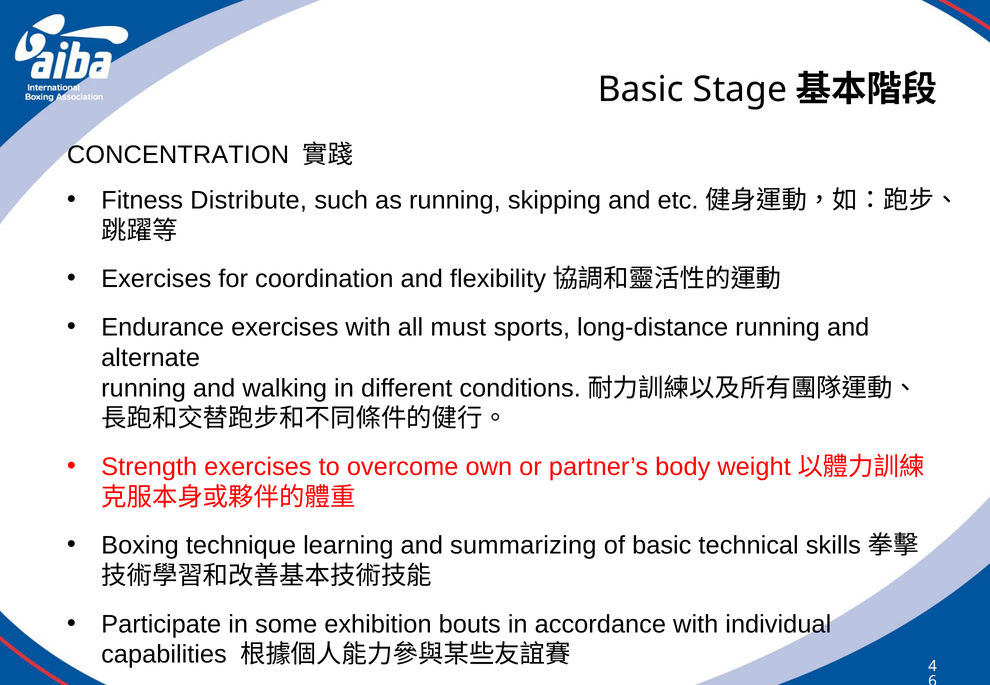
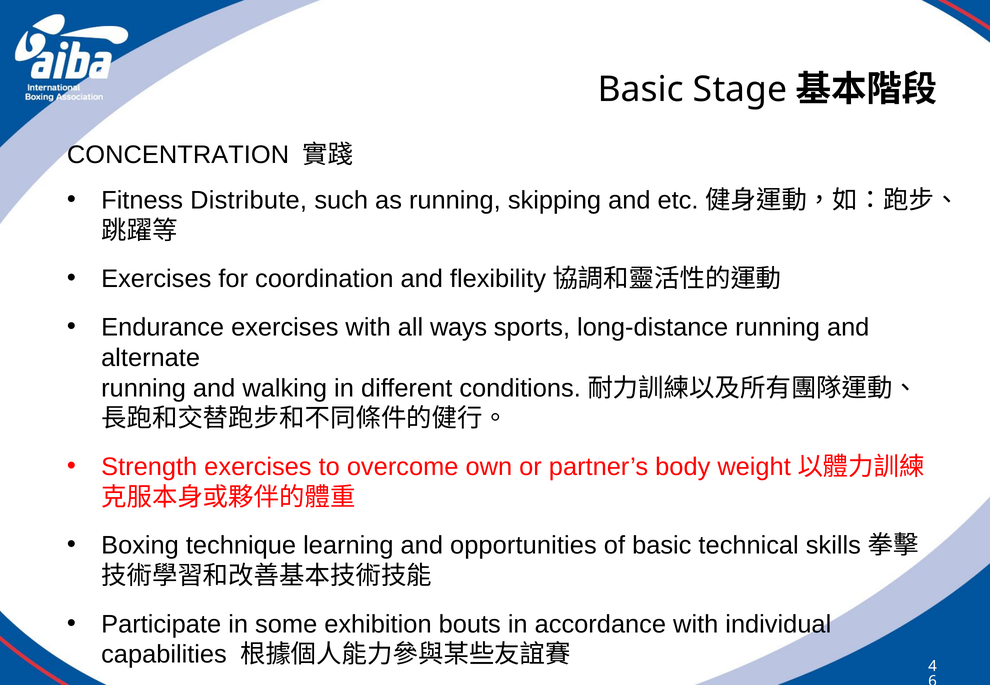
must: must -> ways (459, 327)
summarizing: summarizing -> opportunities (523, 546)
